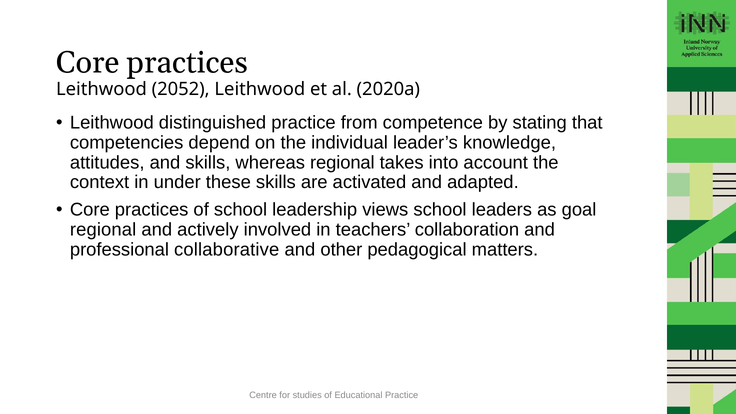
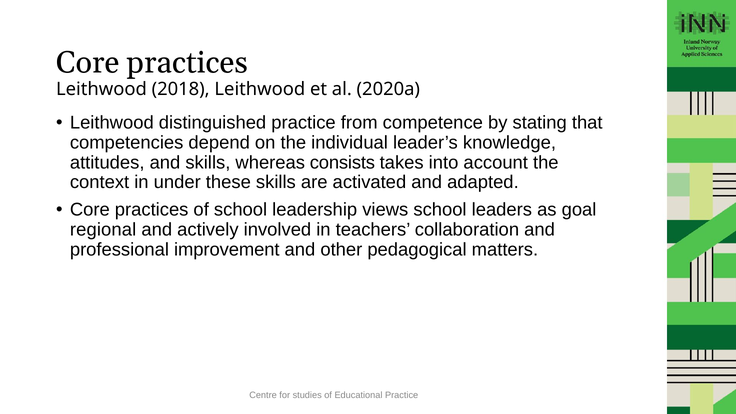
2052: 2052 -> 2018 (181, 89)
whereas regional: regional -> consists (342, 163)
collaborative: collaborative -> improvement (227, 250)
